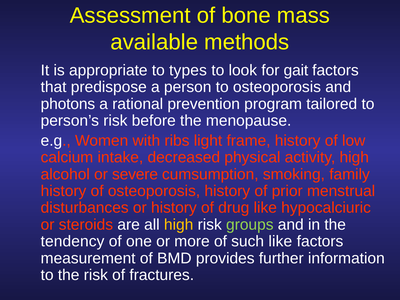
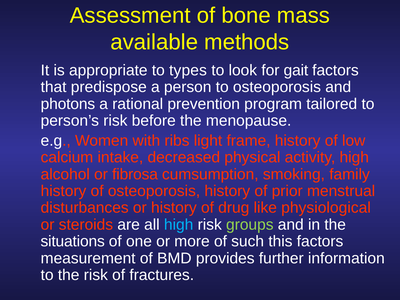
severe: severe -> fibrosa (135, 174)
hypocalciuric: hypocalciuric -> physiological (326, 208)
high colour: yellow -> light blue (179, 225)
tendency: tendency -> situations (73, 241)
such like: like -> this (280, 241)
